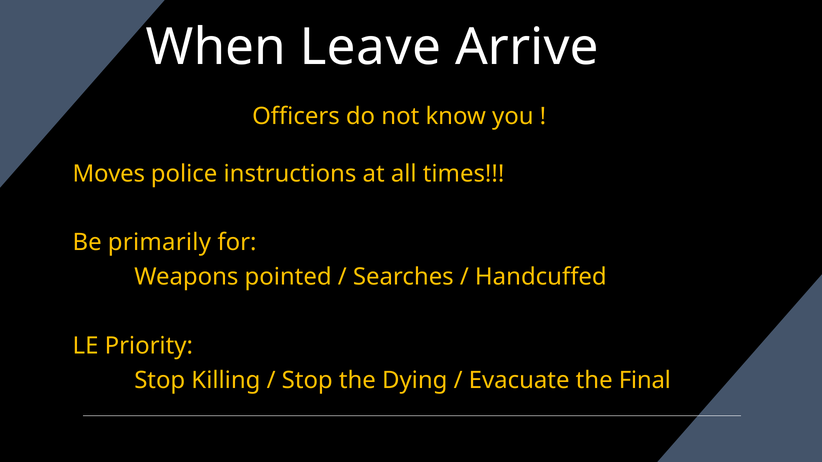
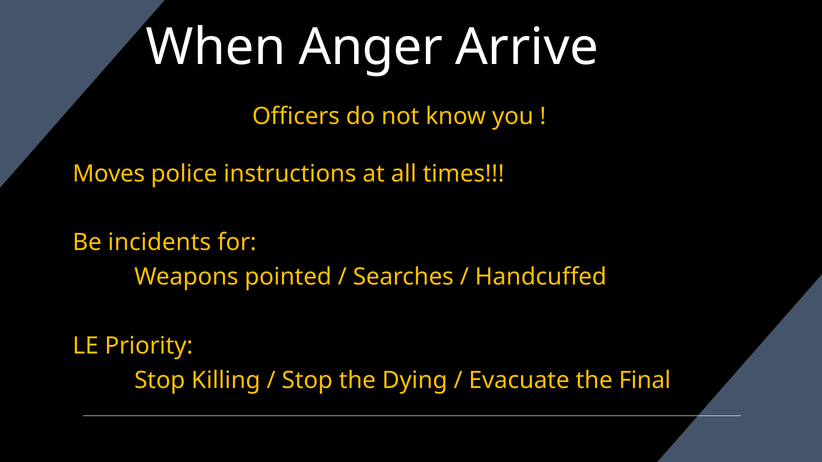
Leave: Leave -> Anger (371, 47)
primarily: primarily -> incidents (159, 243)
